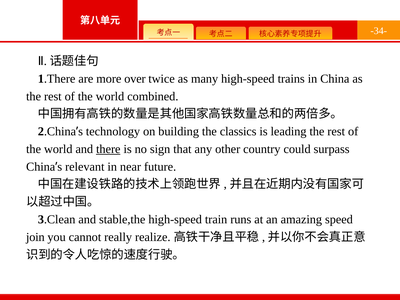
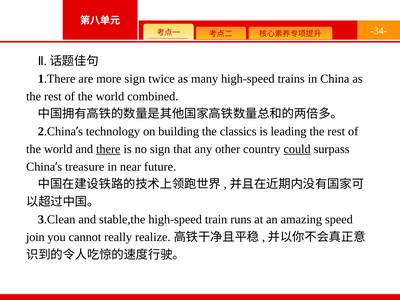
more over: over -> sign (135, 79)
could underline: none -> present (297, 149)
relevant: relevant -> treasure (85, 167)
